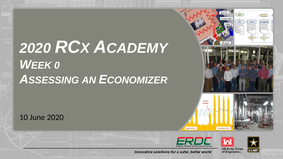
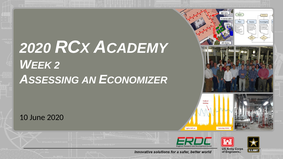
0: 0 -> 2 (57, 66)
